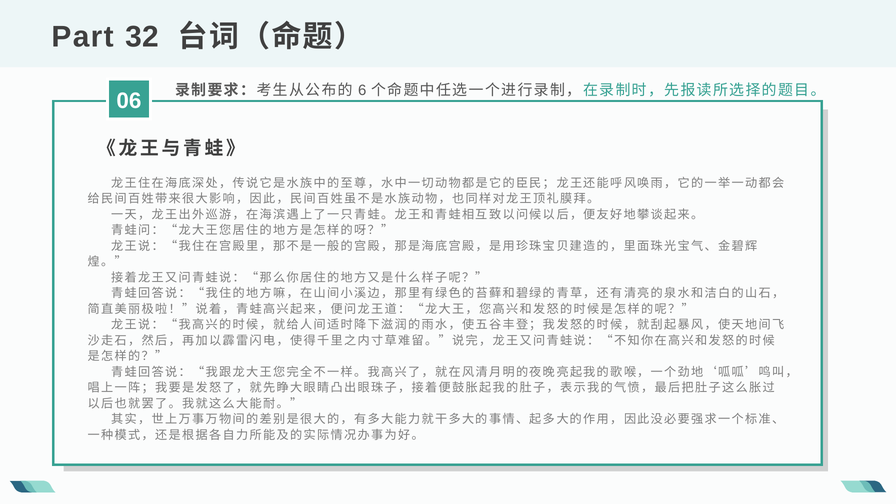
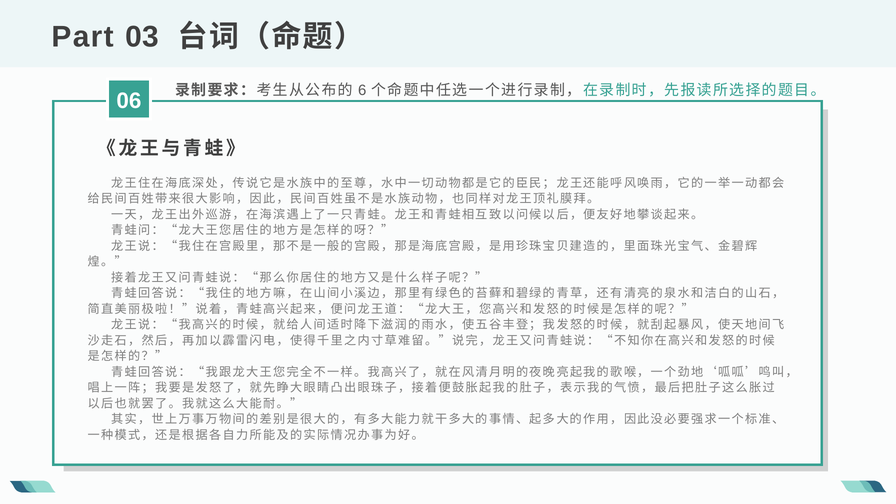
32: 32 -> 03 (142, 37)
